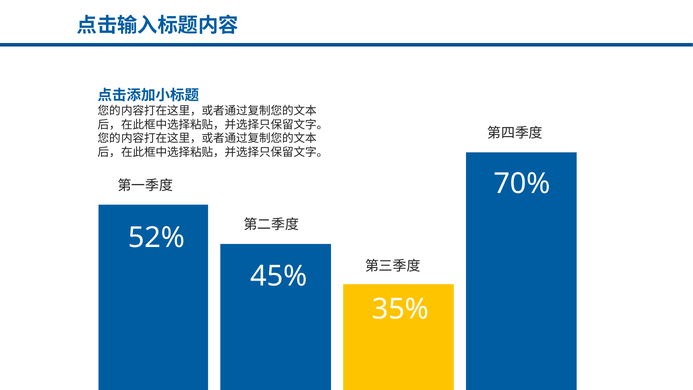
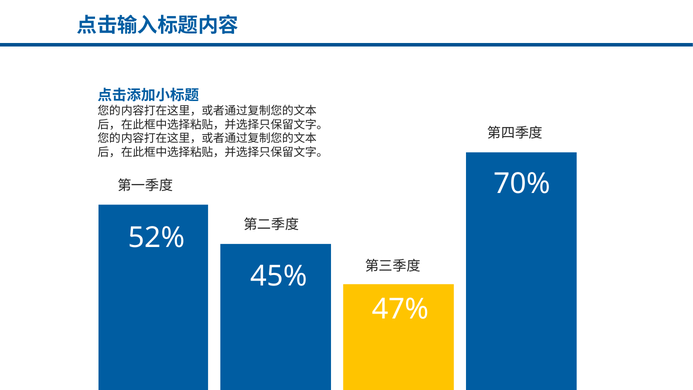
35%: 35% -> 47% (400, 309)
